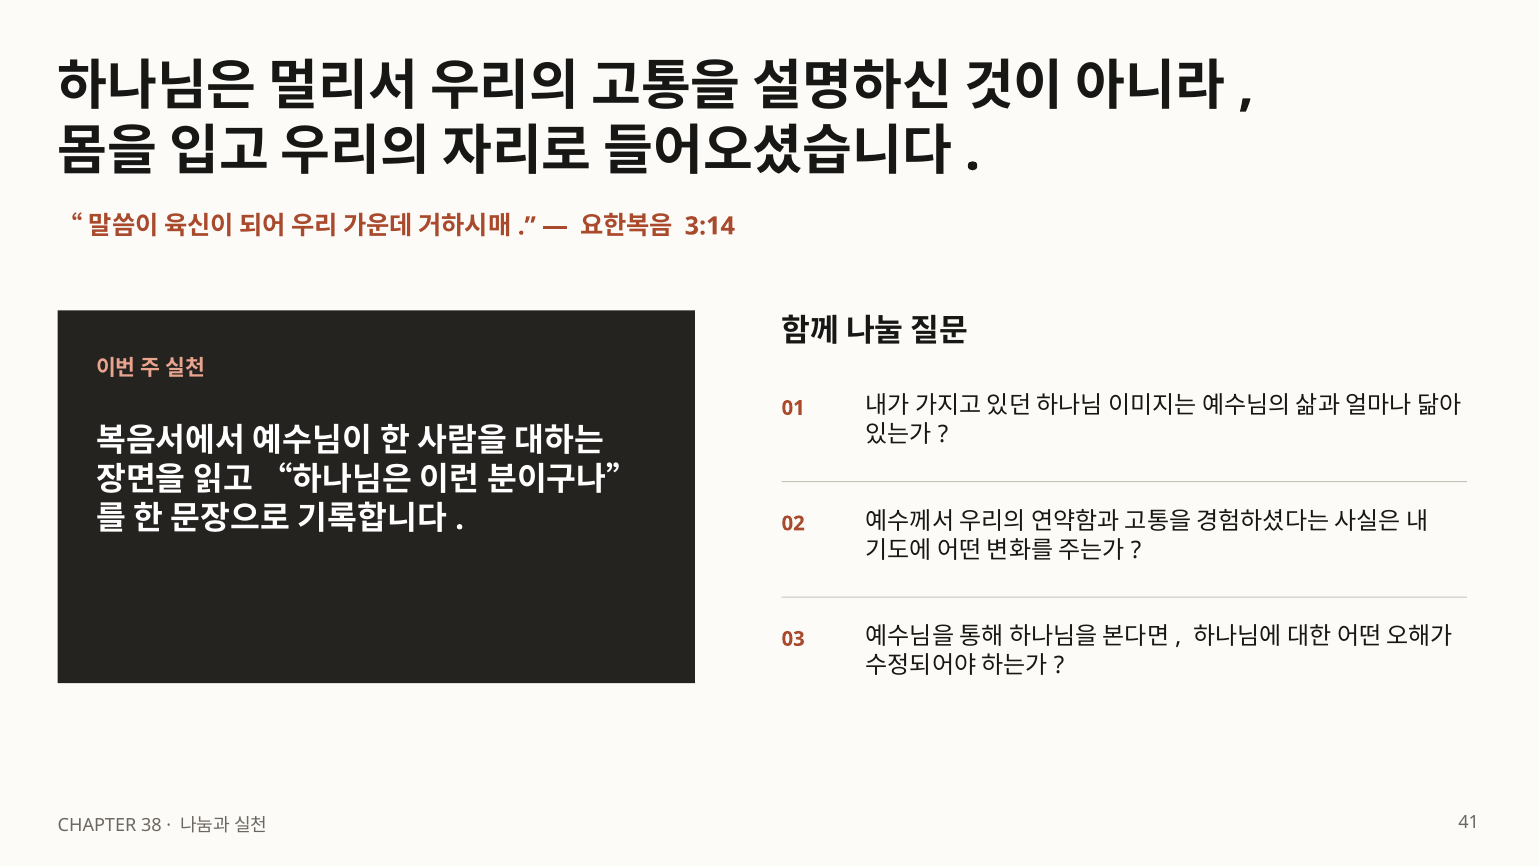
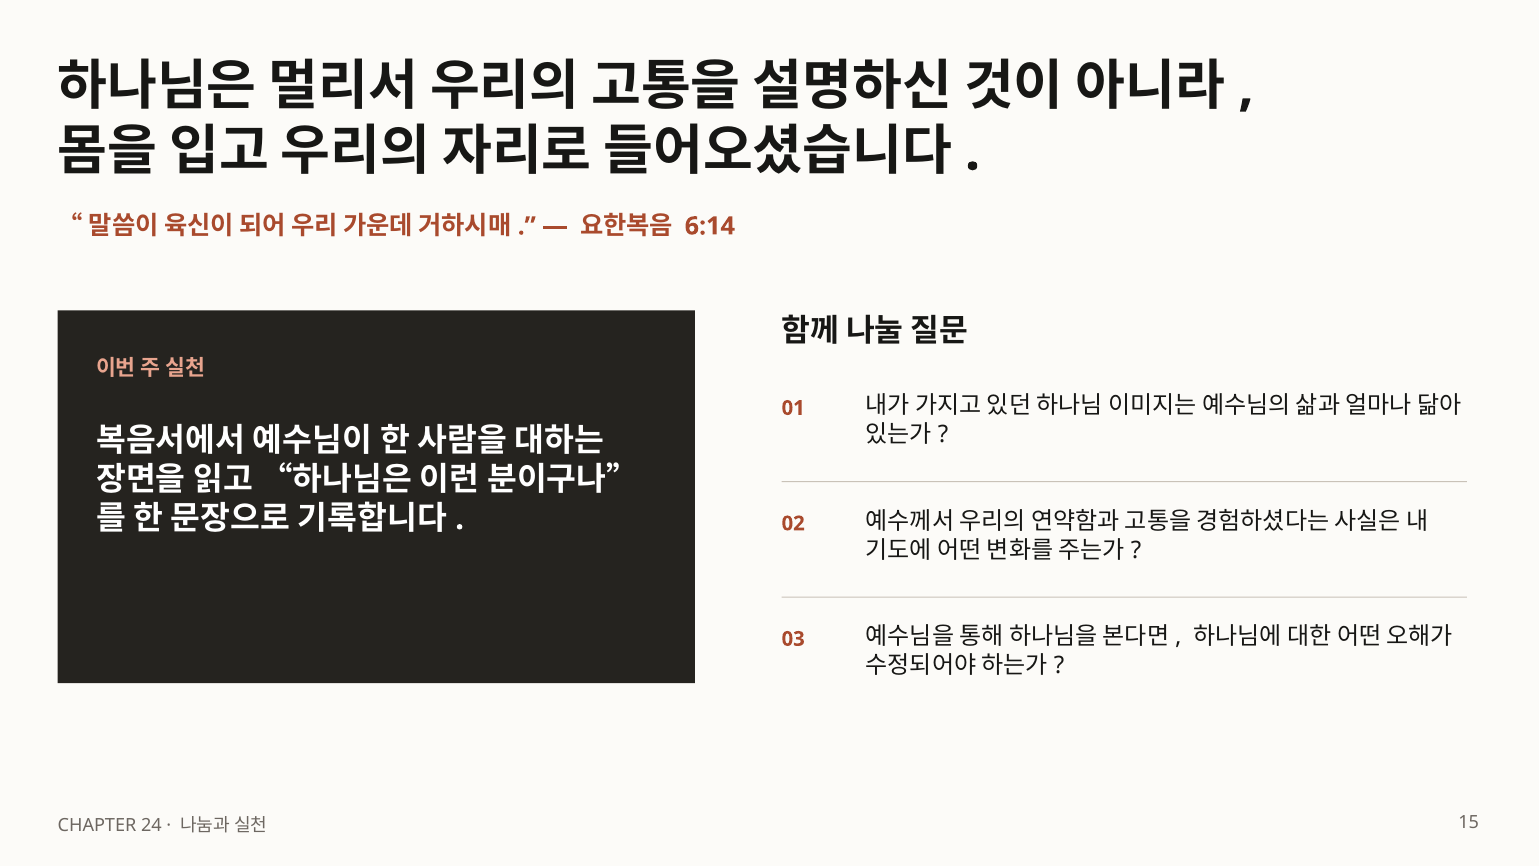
3:14: 3:14 -> 6:14 (710, 226)
38: 38 -> 24 (151, 825)
41: 41 -> 15 (1469, 822)
